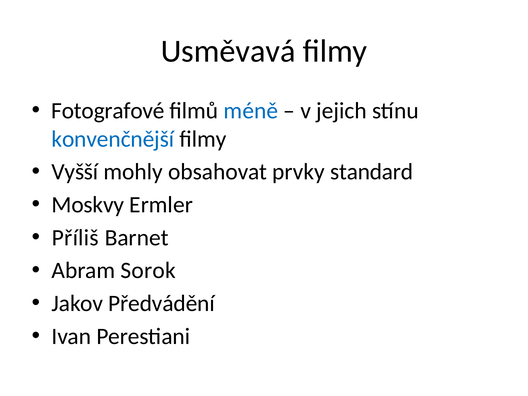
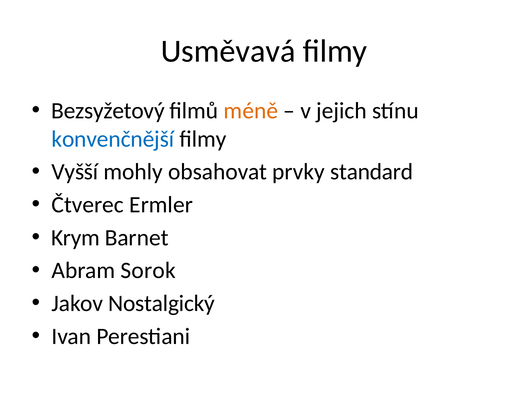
Fotografové: Fotografové -> Bezsyžetový (108, 111)
méně colour: blue -> orange (251, 111)
Moskvy: Moskvy -> Čtverec (88, 205)
Příliš: Příliš -> Krym (76, 238)
Předvádění: Předvádění -> Nostalgický (162, 303)
